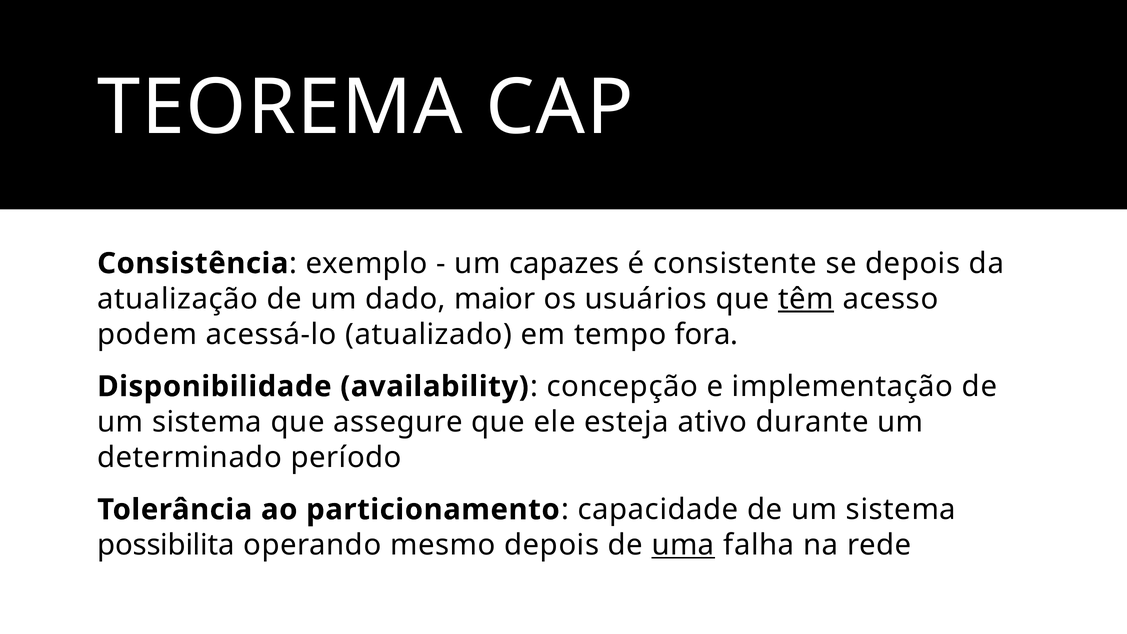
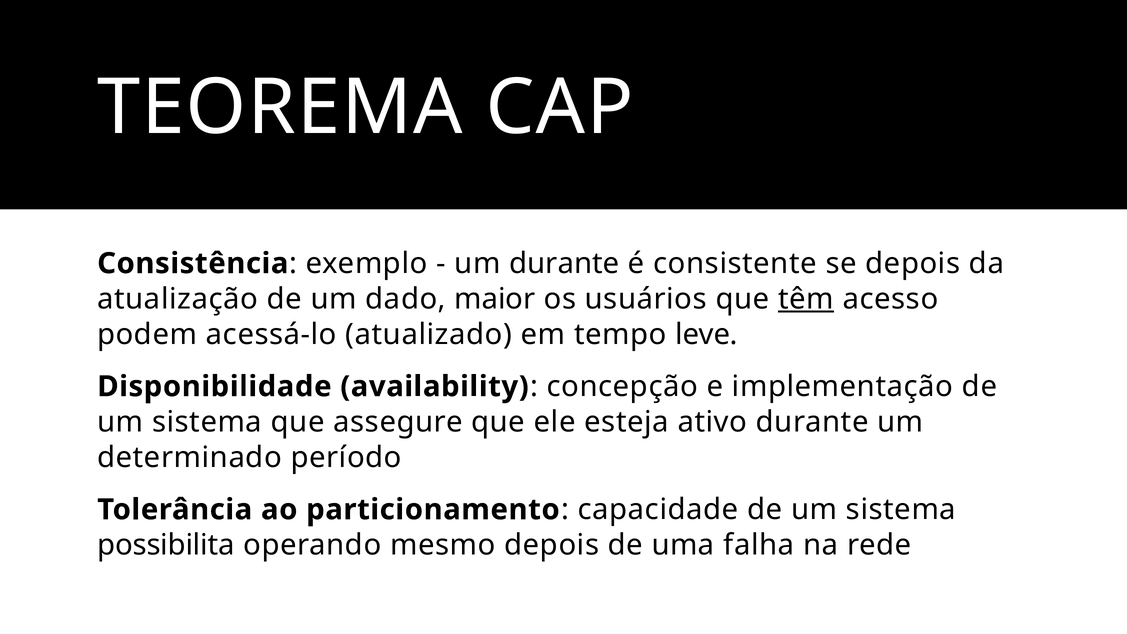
um capazes: capazes -> durante (564, 263)
fora: fora -> leve (706, 335)
uma underline: present -> none (683, 545)
